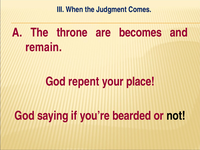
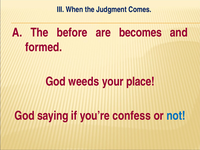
throne: throne -> before (72, 33)
remain: remain -> formed (44, 47)
repent: repent -> weeds (84, 81)
bearded: bearded -> confess (132, 116)
not colour: black -> blue (176, 116)
